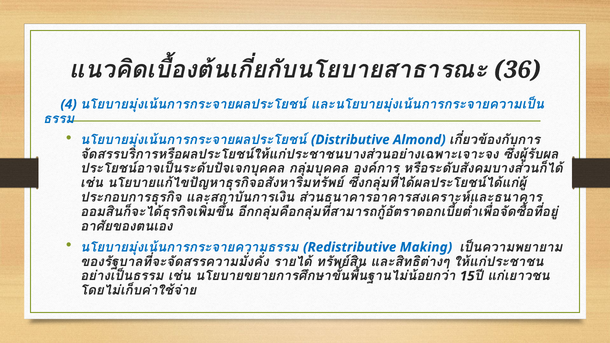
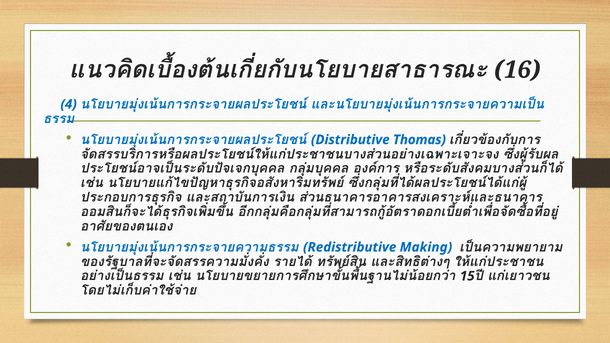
36: 36 -> 16 (517, 70)
Almond: Almond -> Thomas (419, 140)
